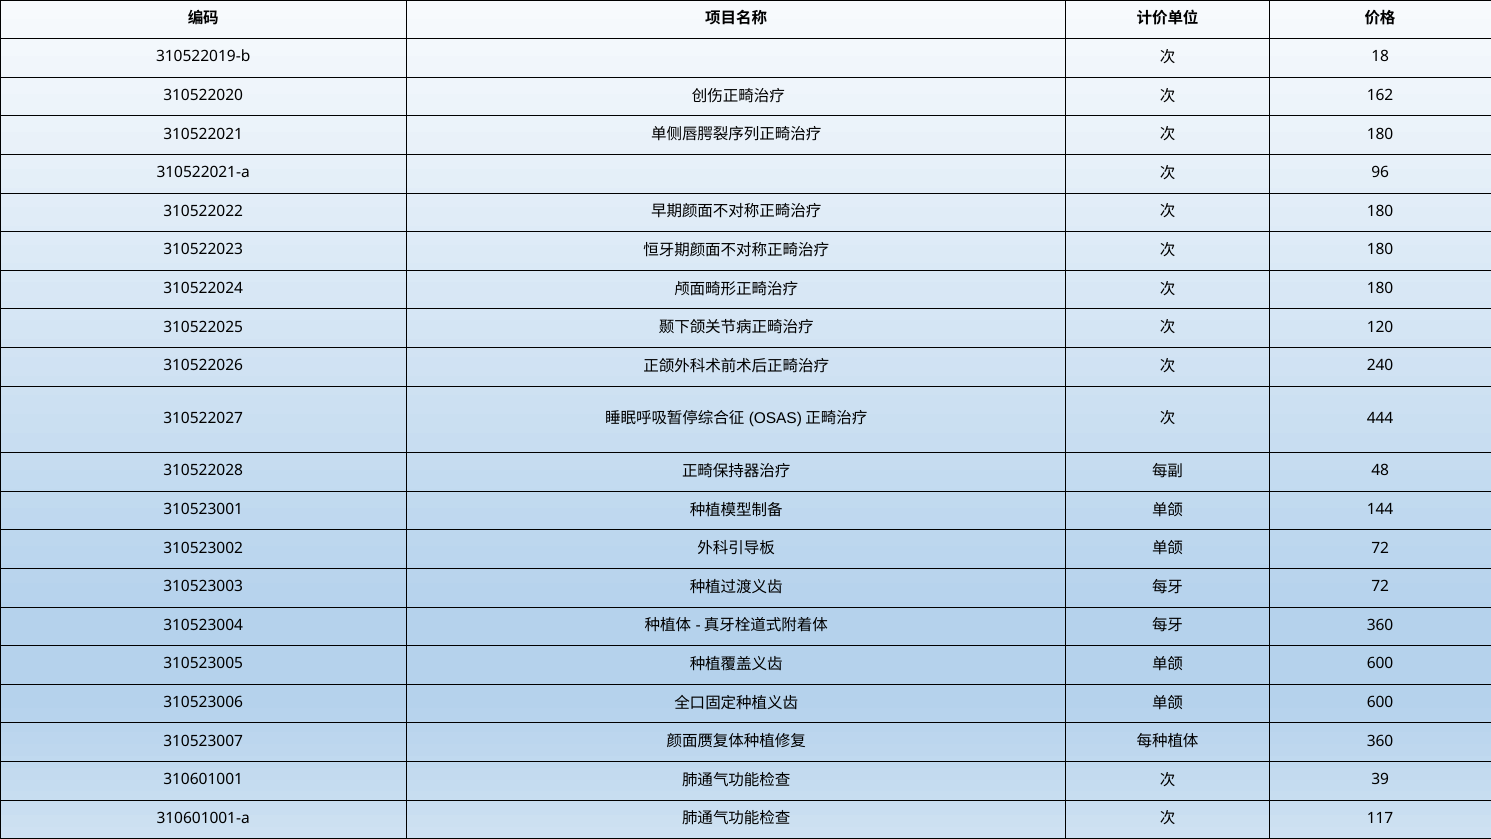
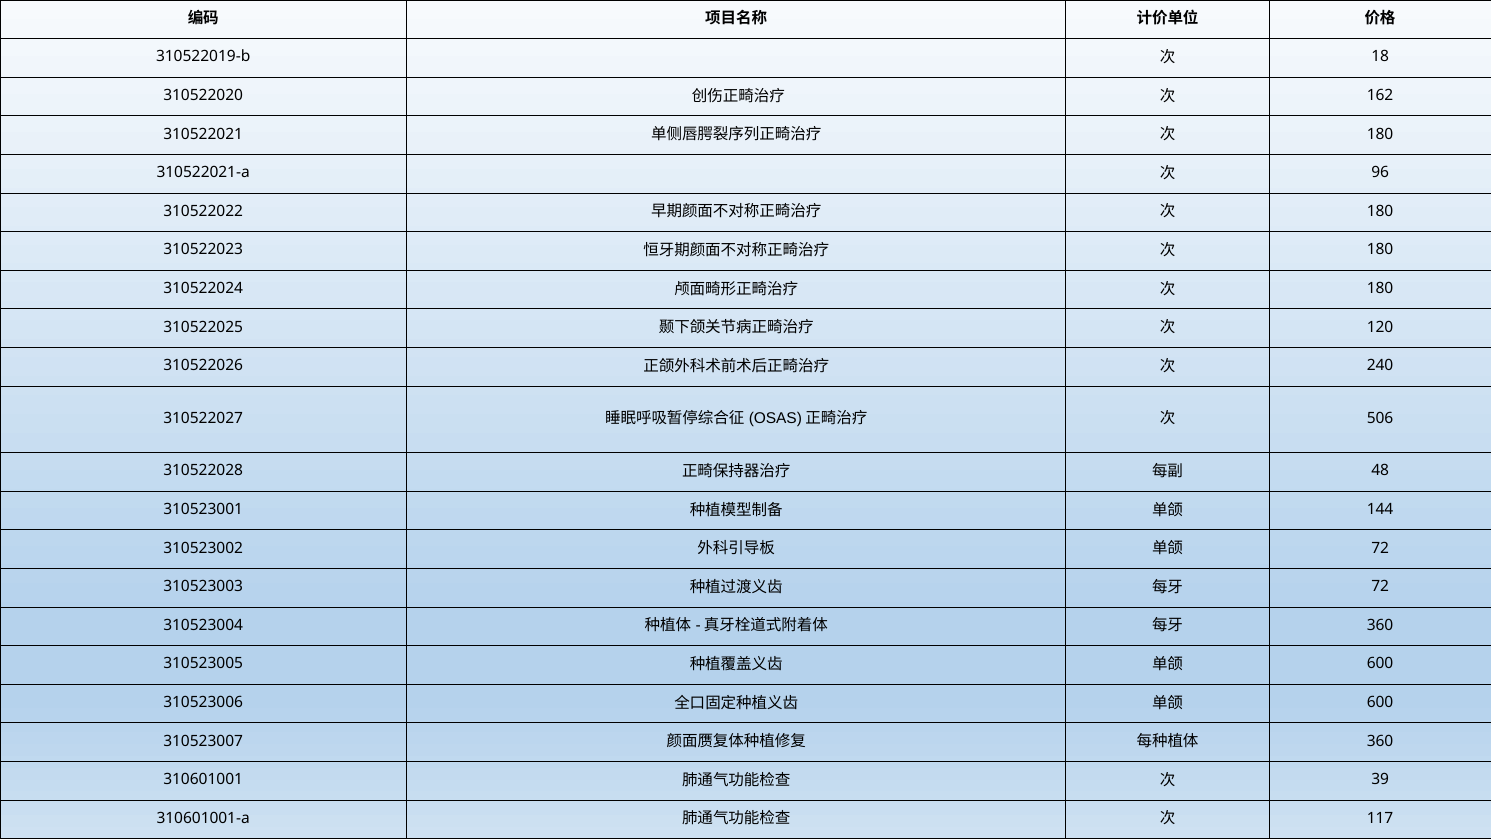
444: 444 -> 506 (1380, 418)
